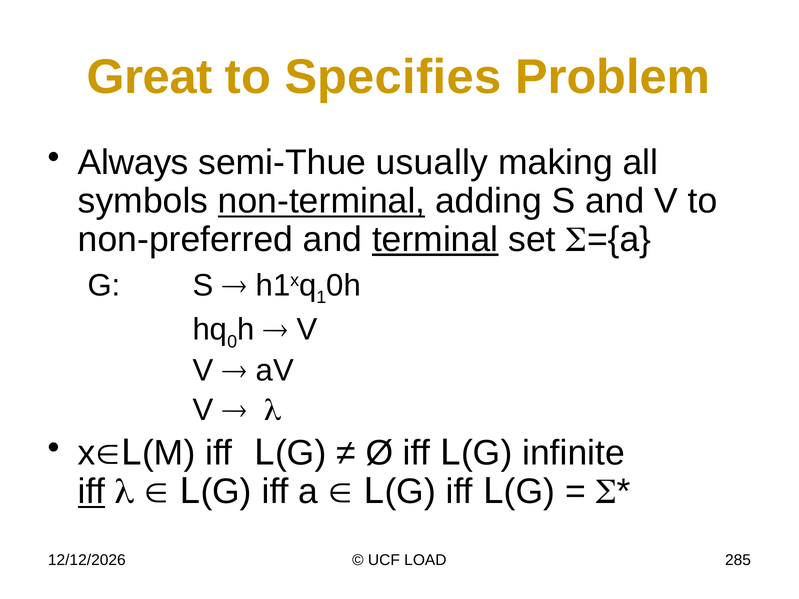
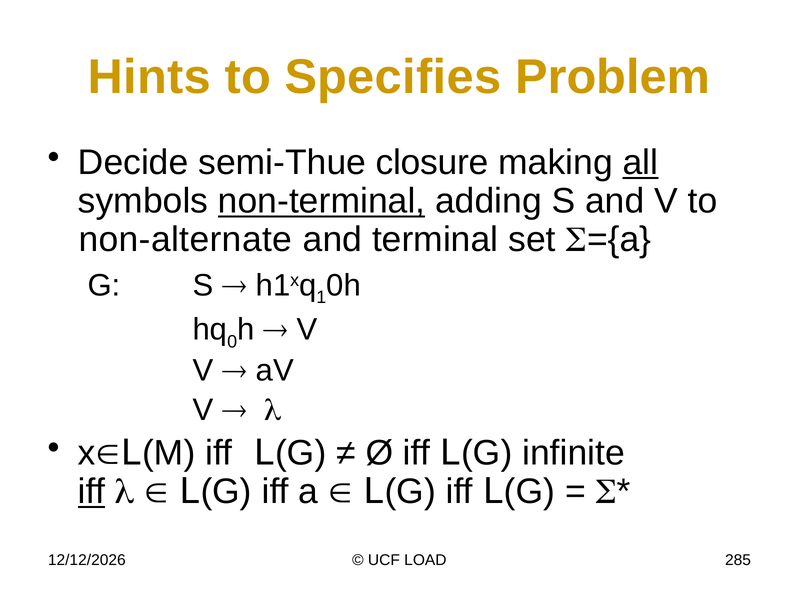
Great: Great -> Hints (149, 77)
Always: Always -> Decide (133, 163)
usually: usually -> closure (432, 163)
all underline: none -> present (640, 163)
non-preferred: non-preferred -> non-alternate (185, 240)
terminal underline: present -> none (435, 240)
